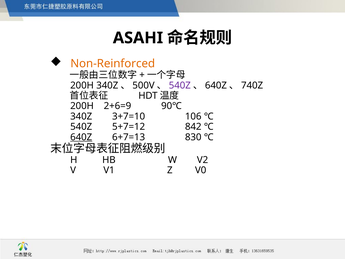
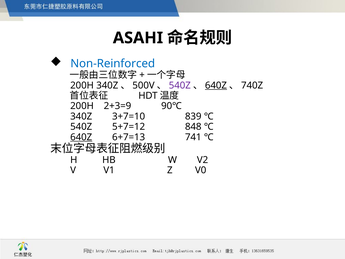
Non-Reinforced colour: orange -> blue (113, 64)
640Z underline: none -> present (216, 85)
2+6=9: 2+6=9 -> 2+3=9 (117, 106)
106: 106 -> 839 (193, 116)
842: 842 -> 848 (193, 127)
830: 830 -> 741 (193, 137)
